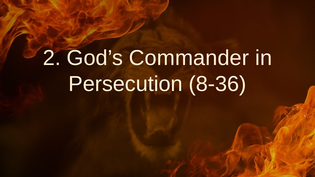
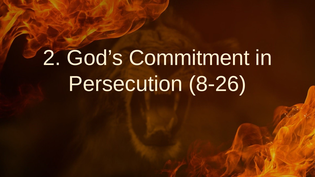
Commander: Commander -> Commitment (189, 58)
8-36: 8-36 -> 8-26 (218, 84)
